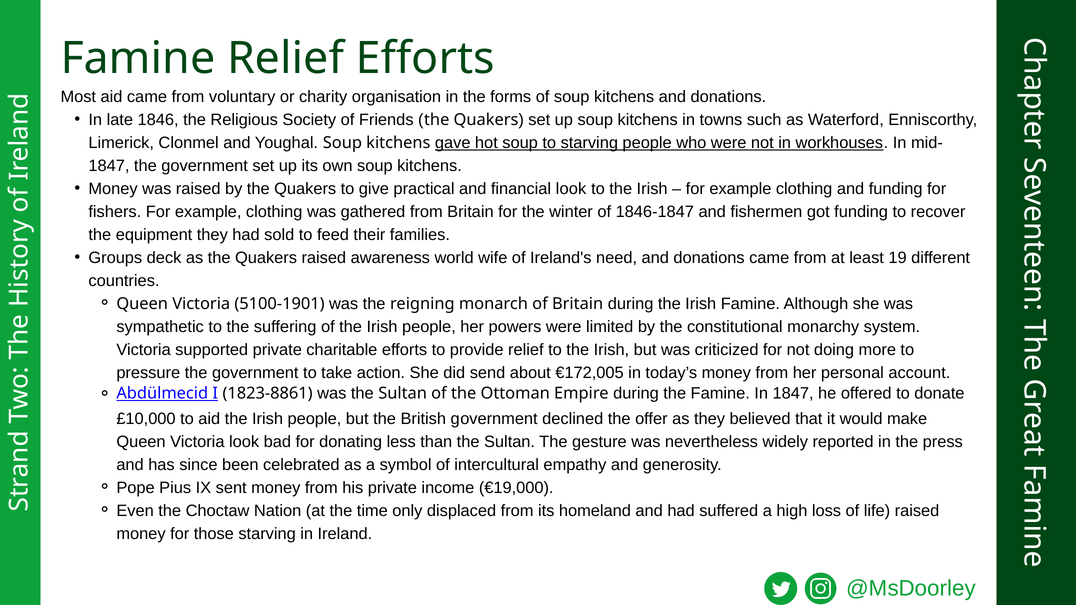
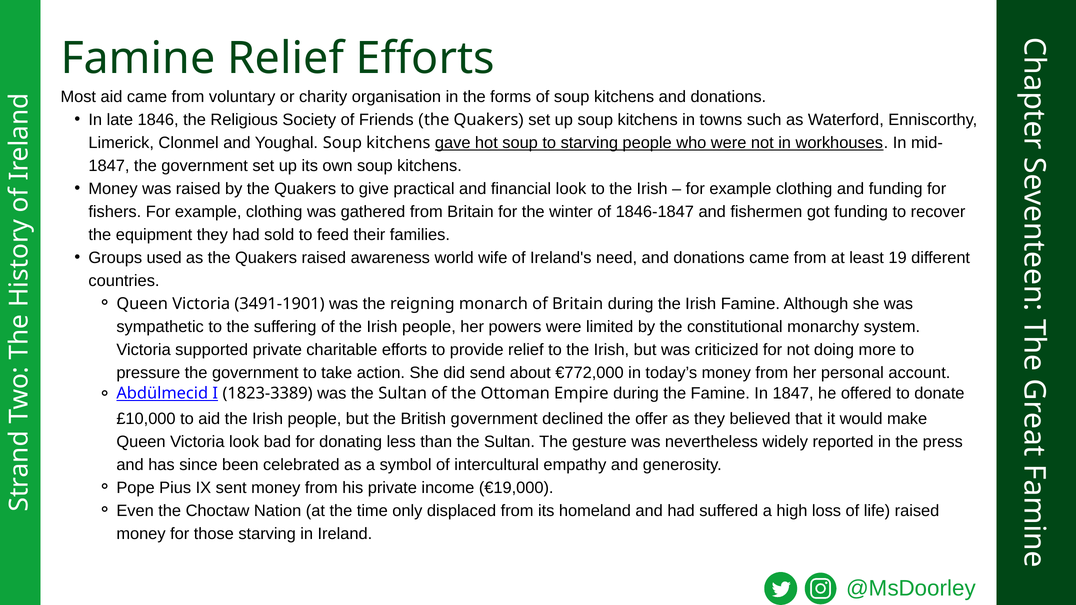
deck: deck -> used (164, 258)
5100-1901: 5100-1901 -> 3491-1901 (280, 304)
€172,005: €172,005 -> €772,000 (590, 373)
1823-8861: 1823-8861 -> 1823-3389 (268, 393)
